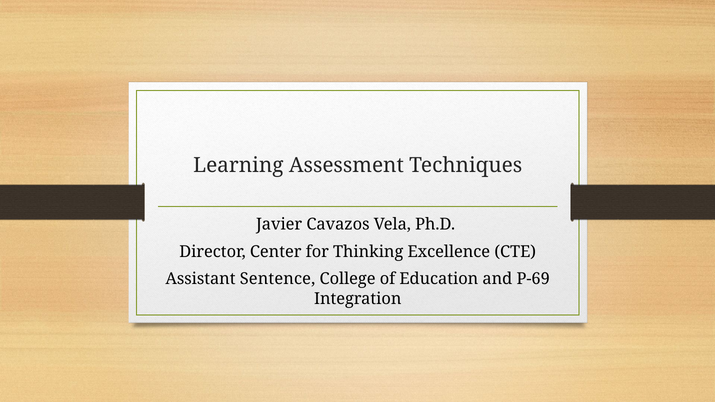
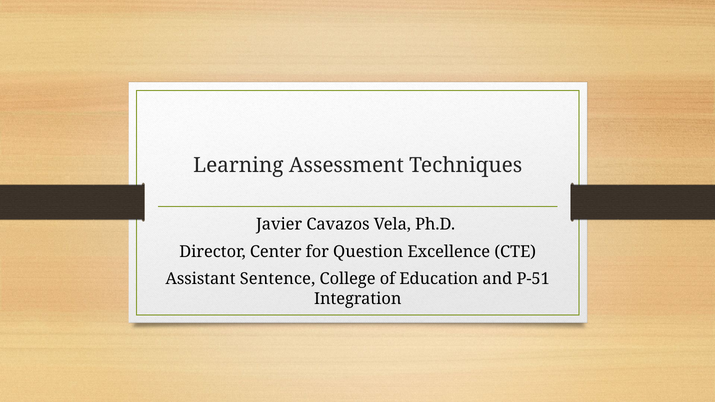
Thinking: Thinking -> Question (368, 252)
P-69: P-69 -> P-51 (533, 279)
